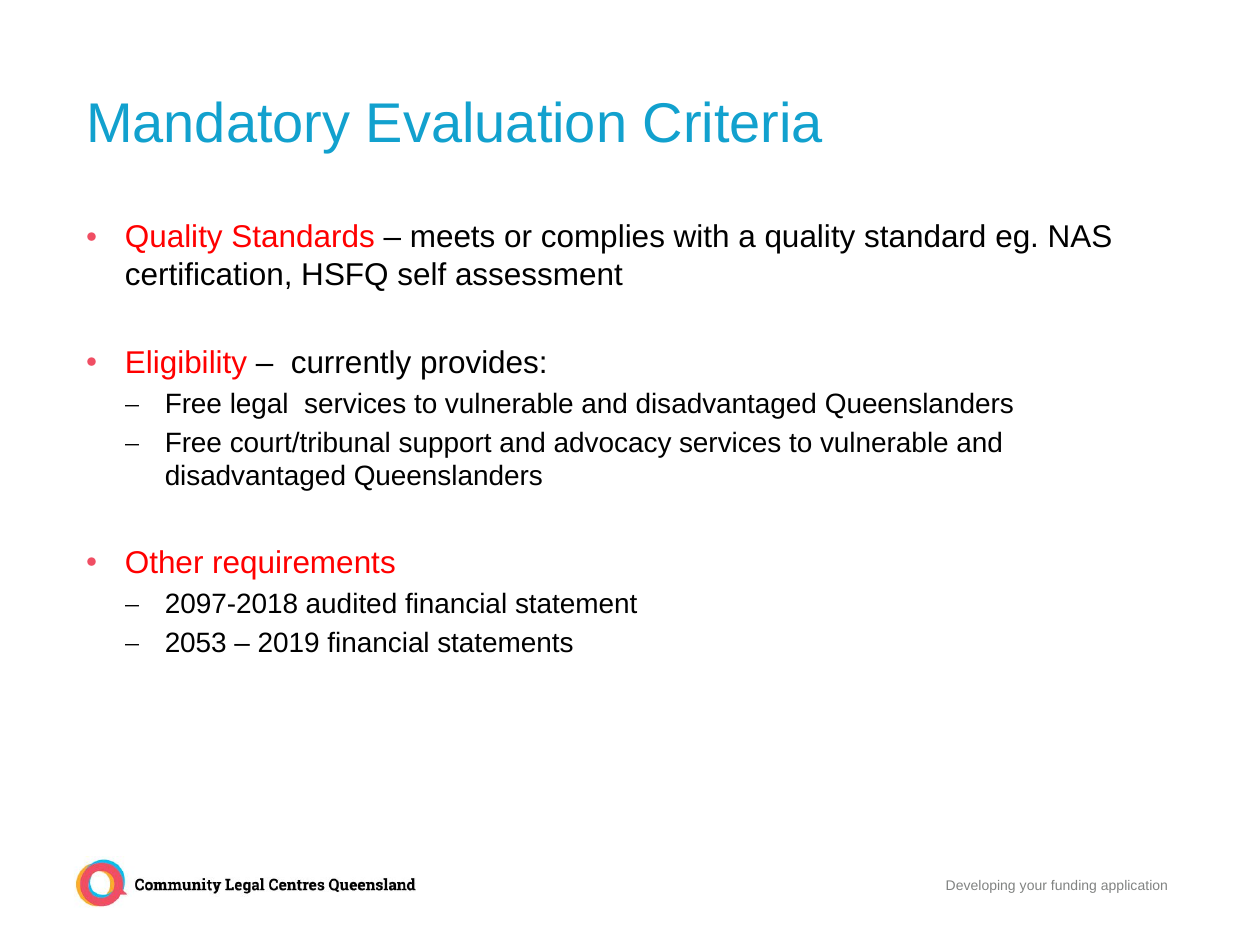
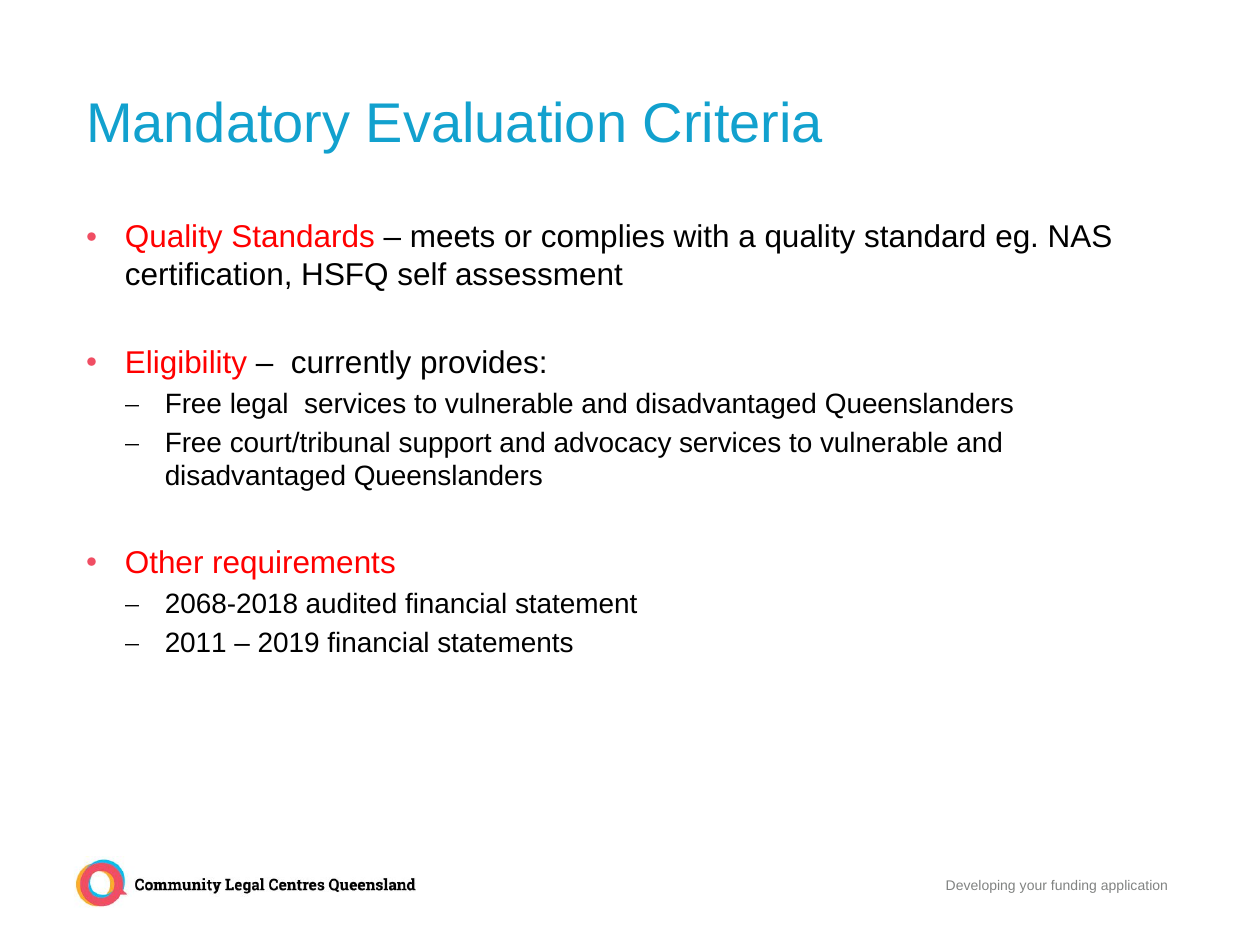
2097-2018: 2097-2018 -> 2068-2018 (231, 604)
2053: 2053 -> 2011 (196, 643)
